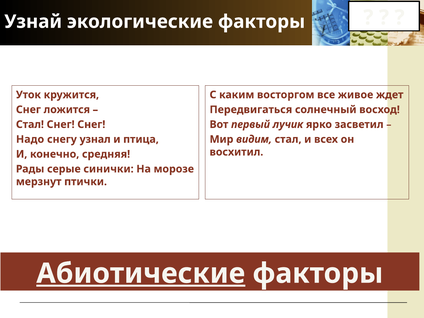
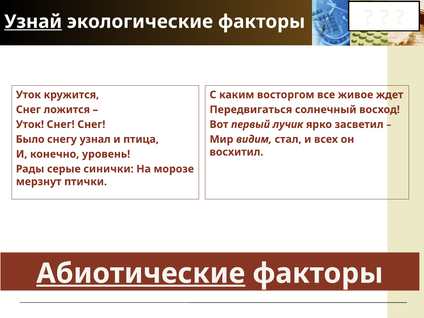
Узнай underline: none -> present (33, 22)
Стал: Стал -> Уток (30, 124)
Надо: Надо -> Было (30, 139)
средняя: средняя -> уровень (106, 154)
